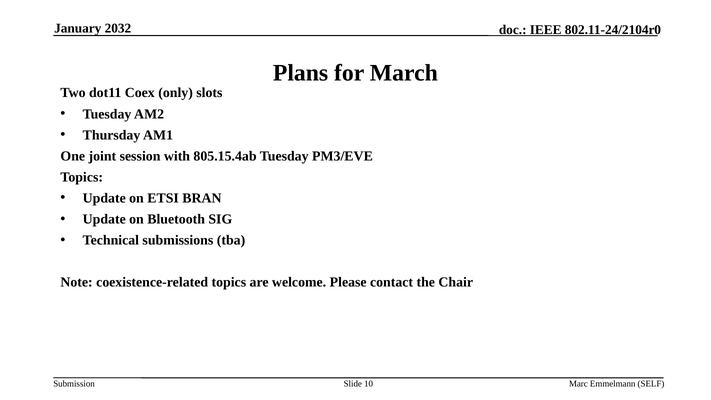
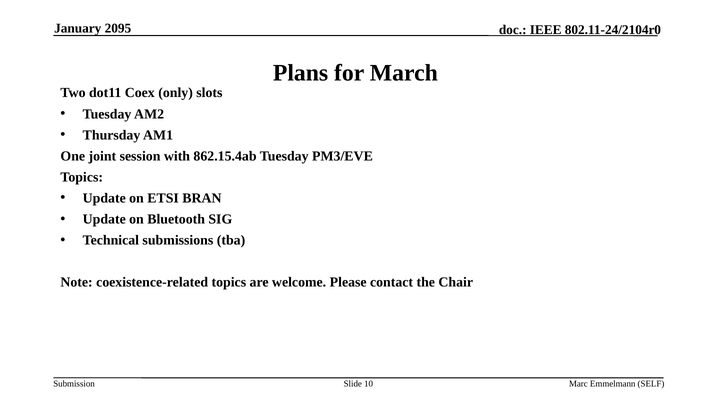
2032: 2032 -> 2095 (118, 28)
805.15.4ab: 805.15.4ab -> 862.15.4ab (225, 156)
